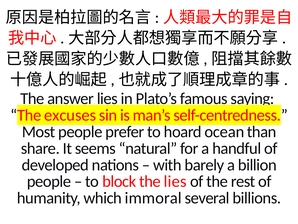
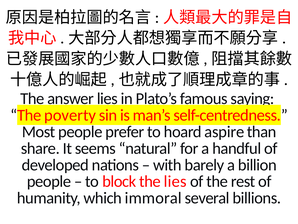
excuses: excuses -> poverty (70, 115)
ocean: ocean -> aspire (224, 131)
